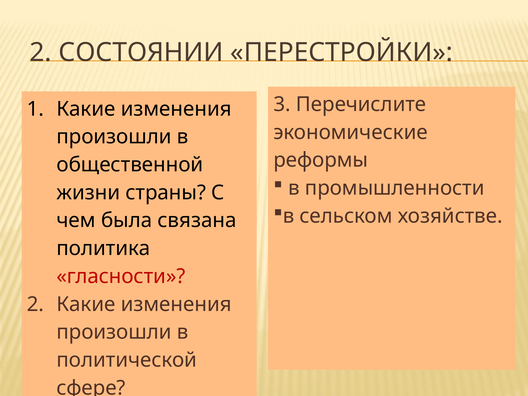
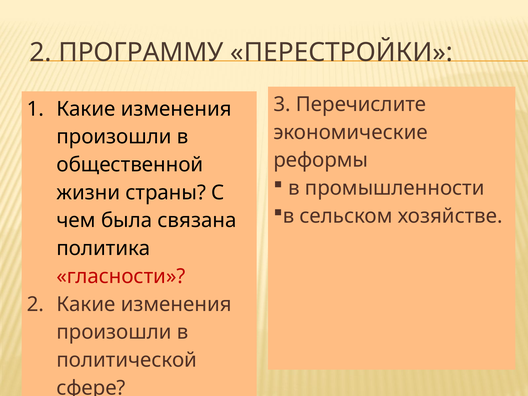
СОСТОЯНИИ: СОСТОЯНИИ -> ПРОГРАММУ (141, 53)
